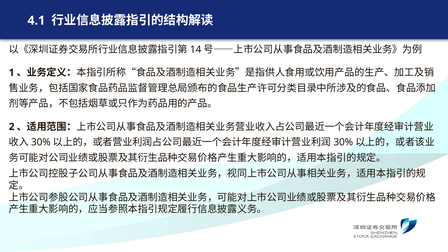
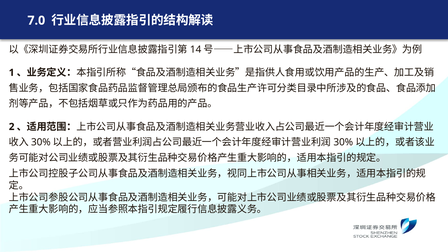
4.1: 4.1 -> 7.0 (36, 21)
